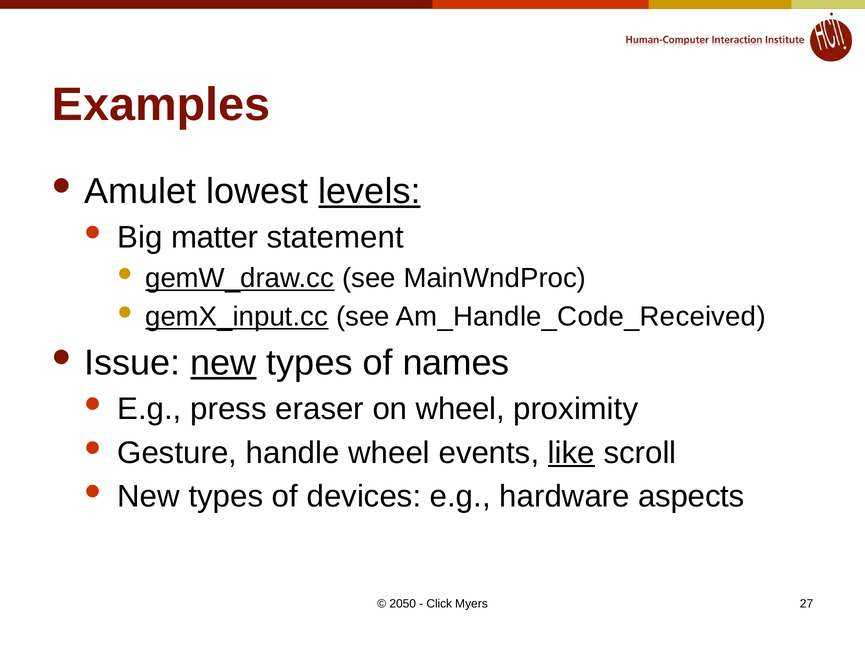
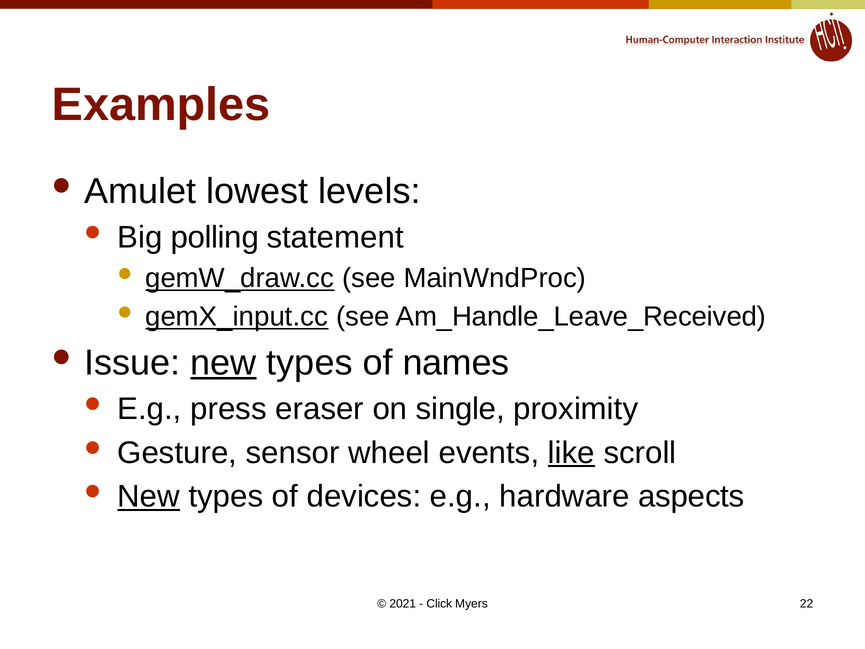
levels underline: present -> none (369, 191)
matter: matter -> polling (215, 237)
Am_Handle_Code_Received: Am_Handle_Code_Received -> Am_Handle_Leave_Received (581, 317)
on wheel: wheel -> single (460, 409)
handle: handle -> sensor (293, 453)
New underline: none -> present (149, 496)
2050: 2050 -> 2021 (403, 603)
27: 27 -> 22 (807, 603)
